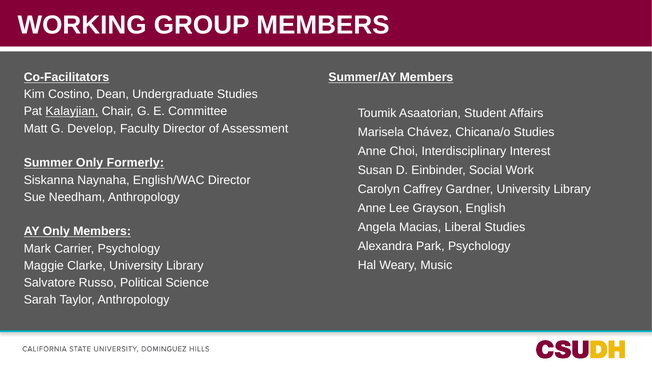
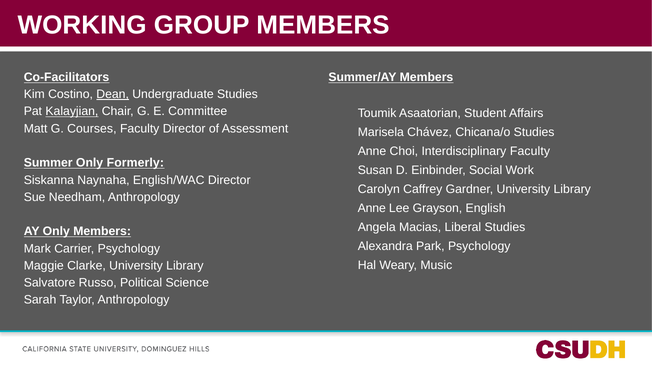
Dean underline: none -> present (113, 94)
Develop: Develop -> Courses (92, 129)
Interdisciplinary Interest: Interest -> Faculty (530, 151)
